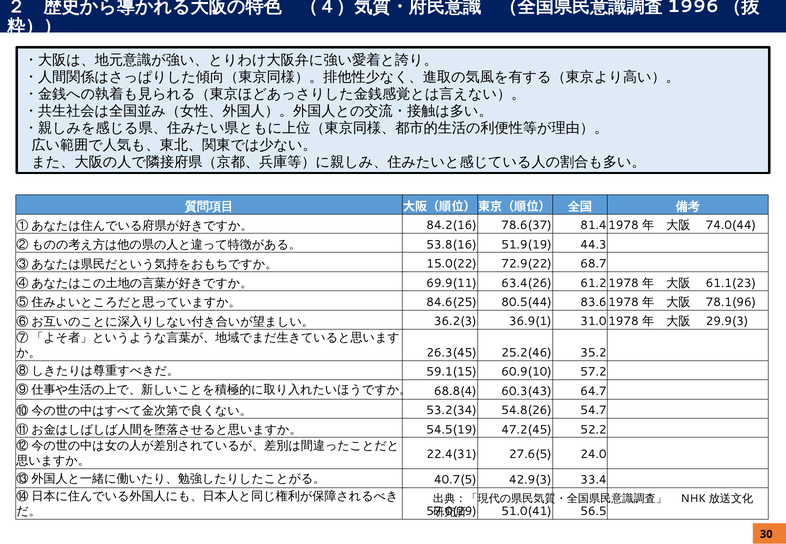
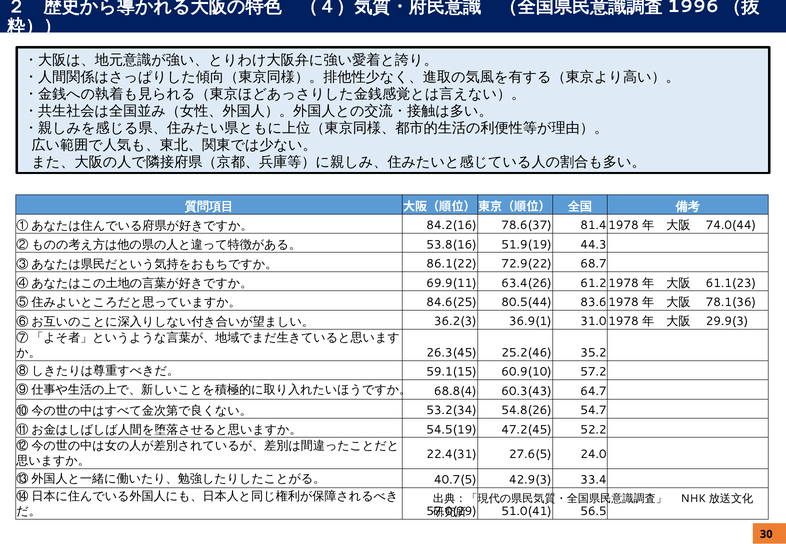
15.0(22: 15.0(22 -> 86.1(22 (452, 264)
78.1(96: 78.1(96 -> 78.1(36 (731, 302)
